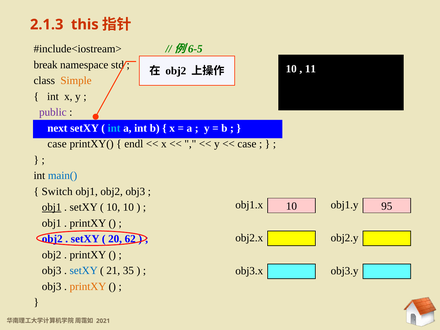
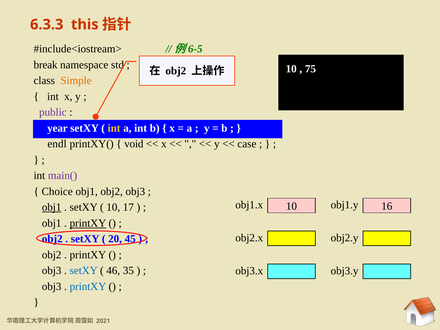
2.1.3: 2.1.3 -> 6.3.3 (47, 25)
11: 11 -> 75 (310, 69)
next: next -> year (57, 128)
int colour: light blue -> yellow (114, 128)
case: case -> endl (57, 144)
endl: endl -> void (134, 144)
main( colour: blue -> purple (63, 176)
Switch: Switch -> Choice (57, 191)
95: 95 -> 16 (387, 206)
10 10: 10 -> 17 (128, 207)
printXY underline: none -> present (88, 223)
62: 62 -> 45 (130, 239)
21: 21 -> 46 (113, 271)
printXY colour: orange -> blue (88, 286)
